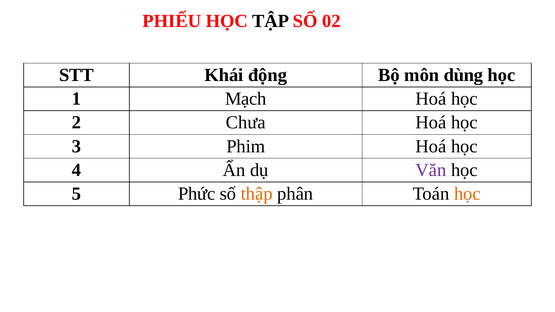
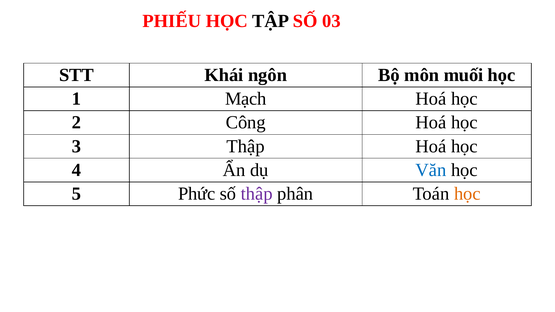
02: 02 -> 03 (331, 21)
động: động -> ngôn (268, 75)
dùng: dùng -> muối (463, 75)
Chưa: Chưa -> Công (246, 123)
3 Phim: Phim -> Thập (246, 146)
Văn colour: purple -> blue (431, 170)
thập colour: orange -> purple (257, 194)
